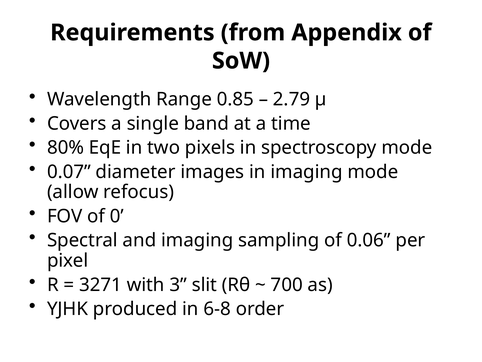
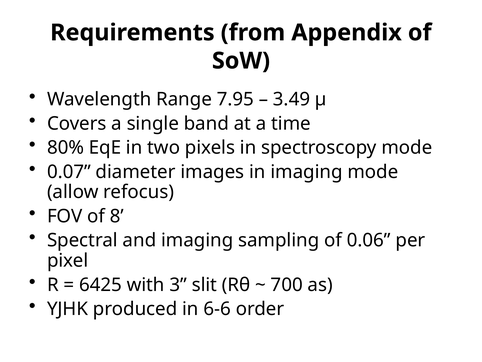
0.85: 0.85 -> 7.95 (235, 99)
2.79: 2.79 -> 3.49 (292, 99)
0: 0 -> 8 (117, 216)
3271: 3271 -> 6425 (100, 284)
6-8: 6-8 -> 6-6 (217, 309)
